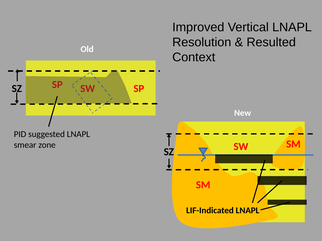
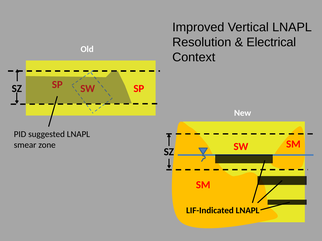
Resulted: Resulted -> Electrical (271, 42)
